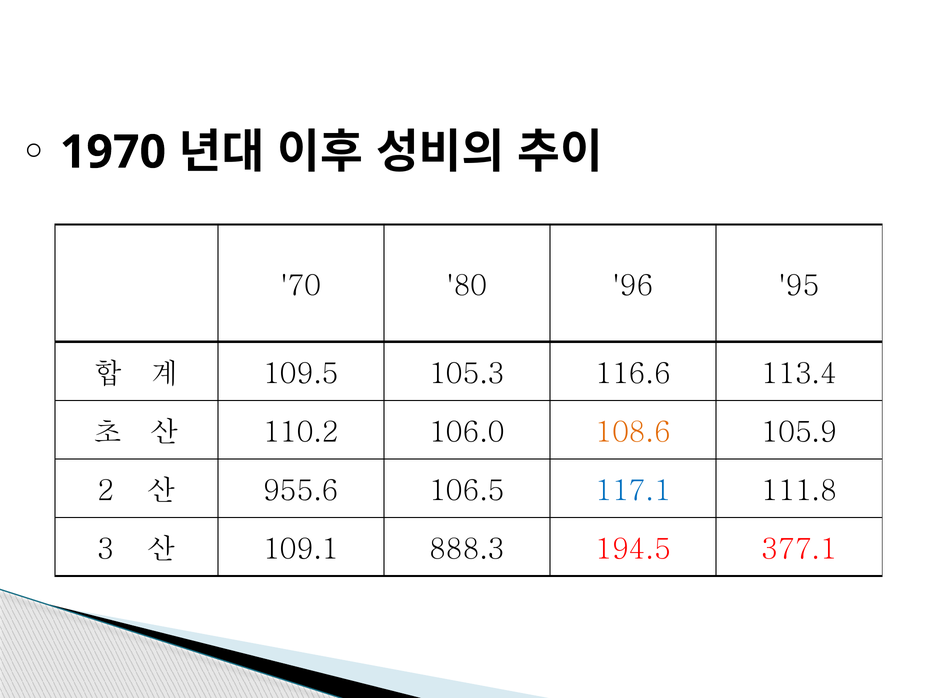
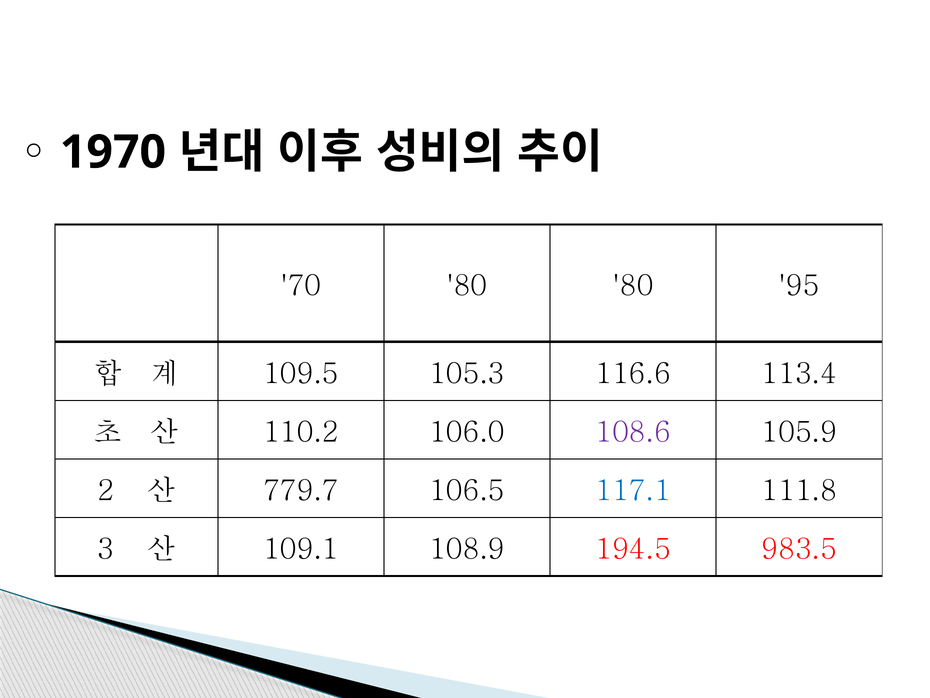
80 96: 96 -> 80 (633, 286)
108.6 colour: orange -> purple (633, 432)
955.6: 955.6 -> 779.7 (301, 491)
888.3: 888.3 -> 108.9 (467, 549)
377.1: 377.1 -> 983.5 (799, 549)
